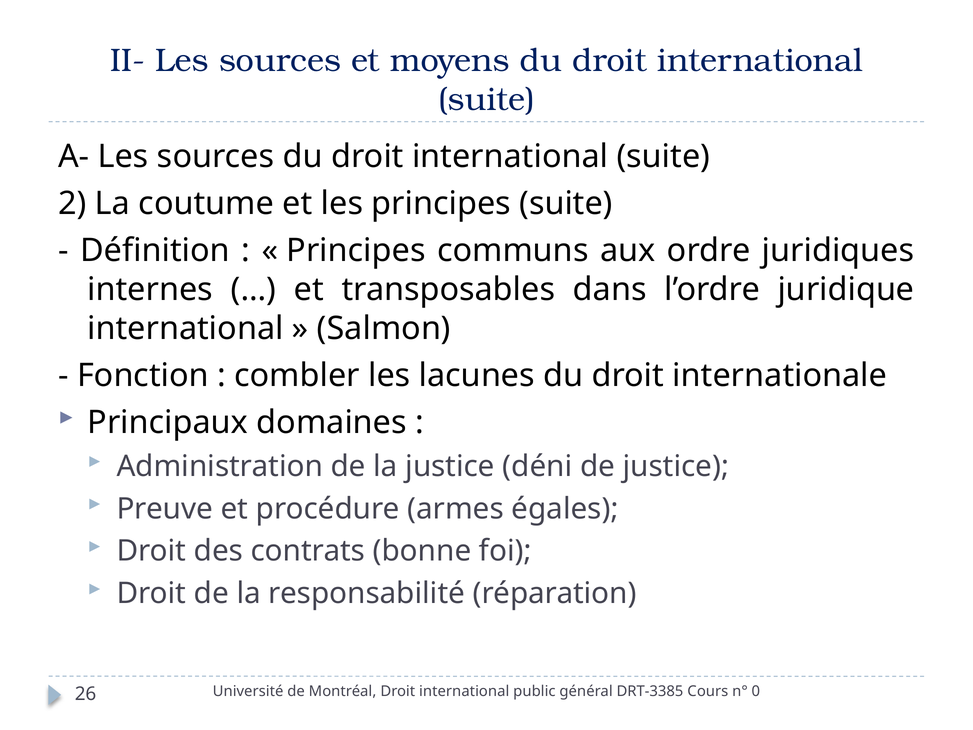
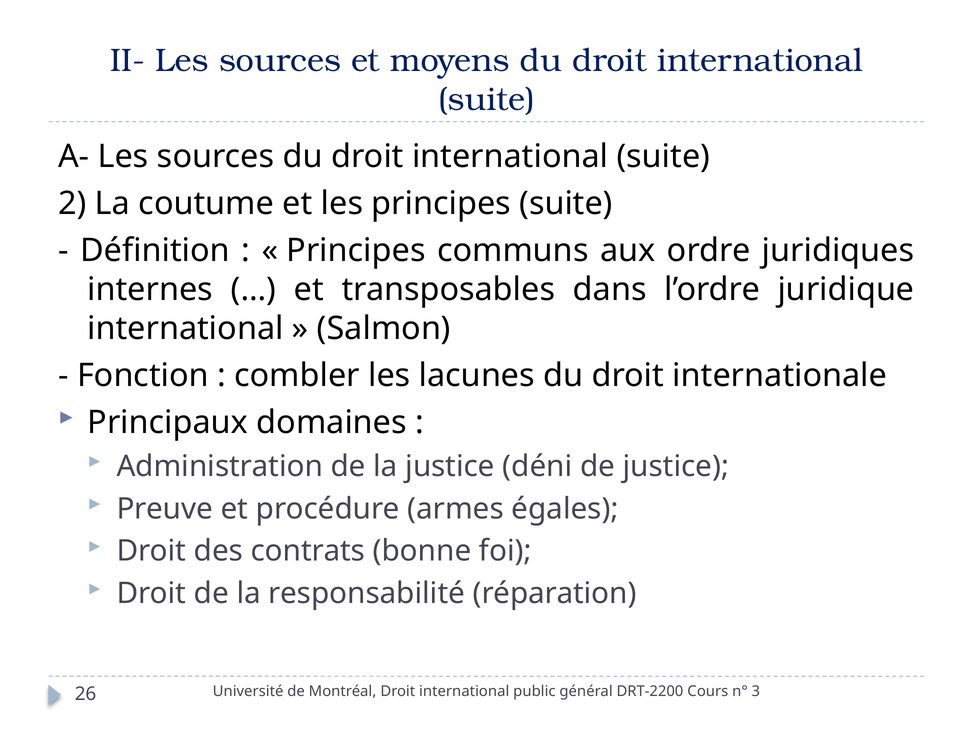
DRT-3385: DRT-3385 -> DRT-2200 (650, 691)
0: 0 -> 3 (756, 691)
